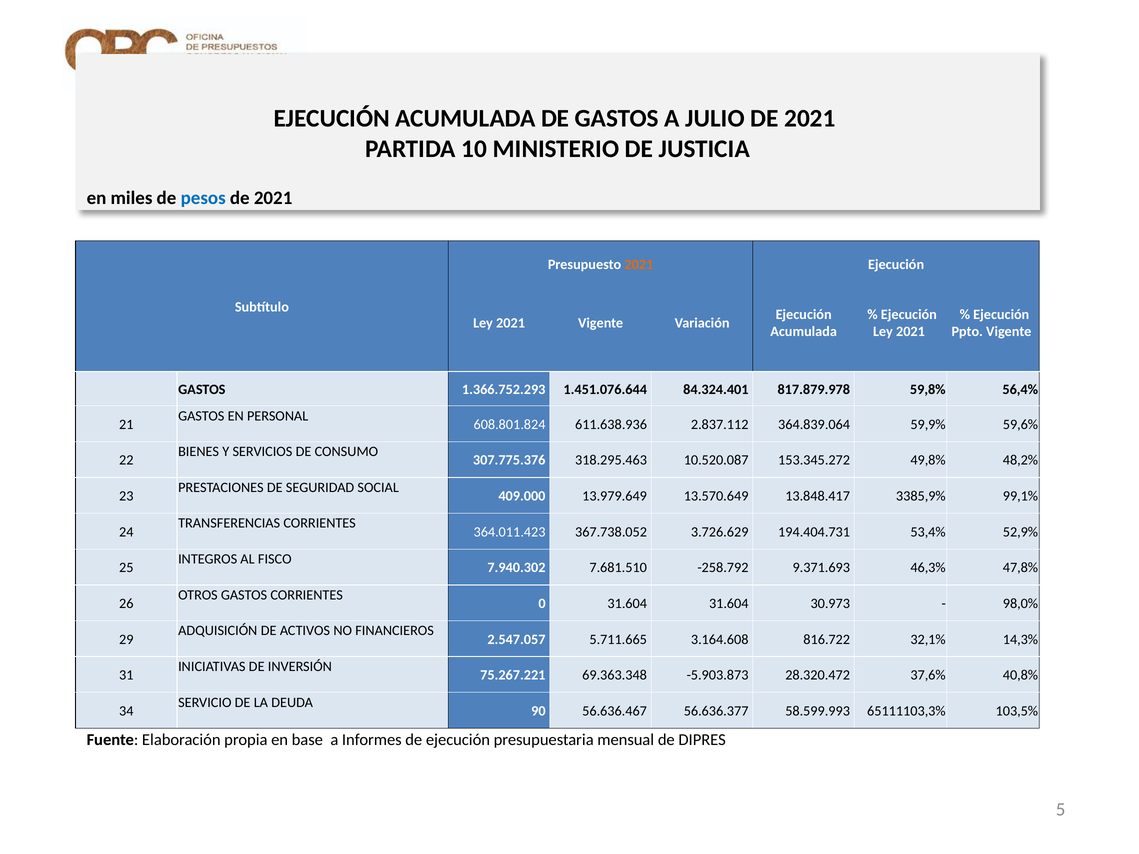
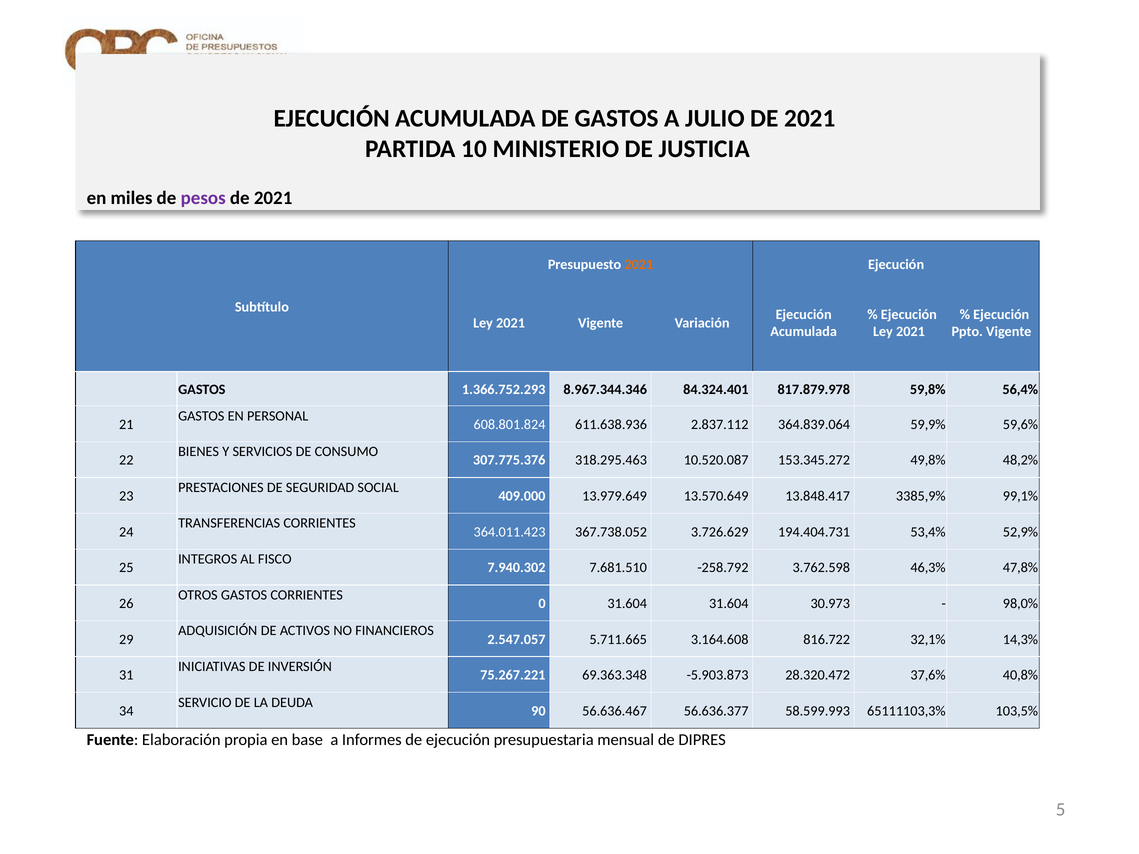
pesos colour: blue -> purple (203, 198)
1.451.076.644: 1.451.076.644 -> 8.967.344.346 (605, 390)
9.371.693: 9.371.693 -> 3.762.598 (821, 568)
